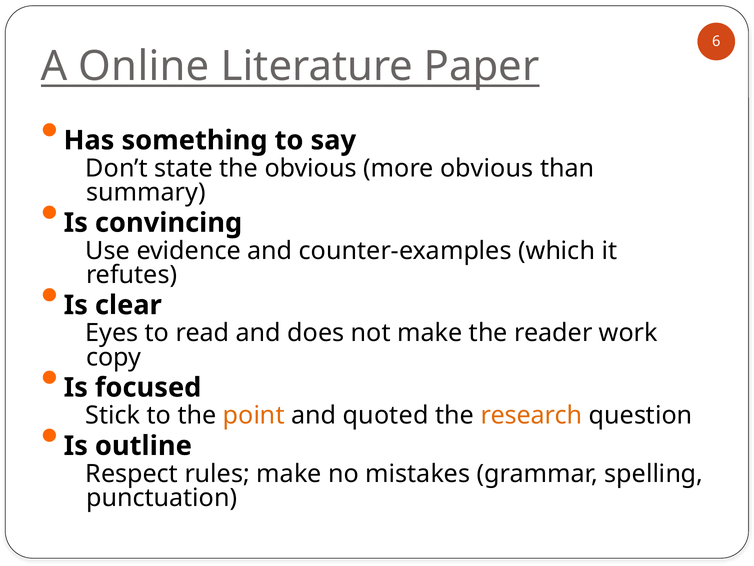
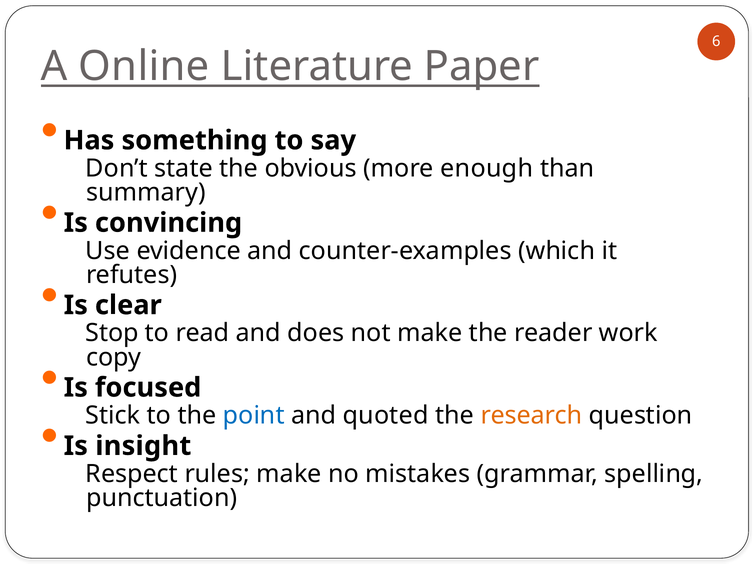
more obvious: obvious -> enough (487, 168)
Eyes: Eyes -> Stop (112, 333)
point colour: orange -> blue (254, 415)
outline: outline -> insight (143, 445)
